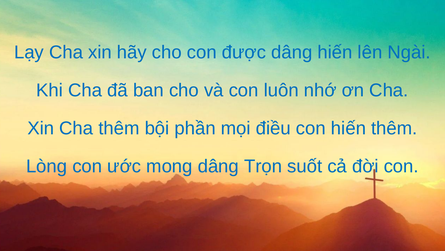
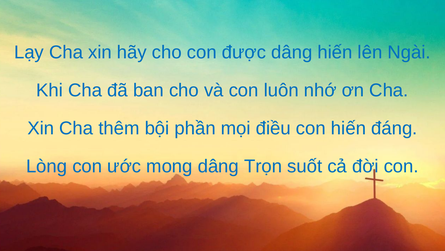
hiến thêm: thêm -> đáng (394, 128)
